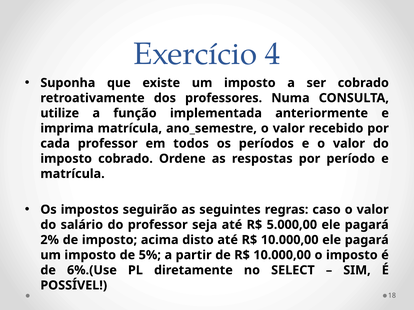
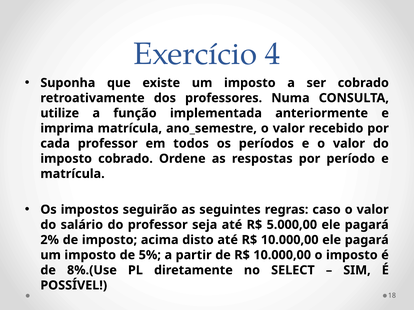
6%.(Use: 6%.(Use -> 8%.(Use (92, 271)
